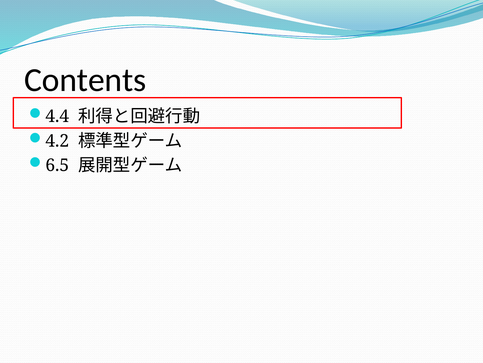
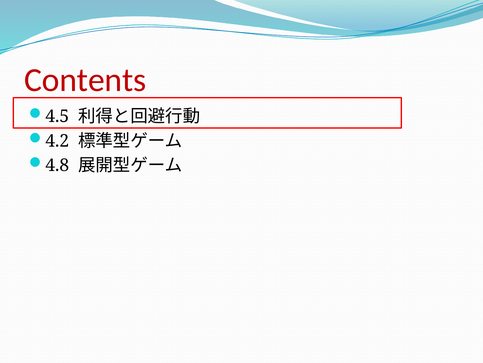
Contents colour: black -> red (85, 80)
4.4: 4.4 -> 4.5 (57, 116)
6.5: 6.5 -> 4.8 (57, 165)
